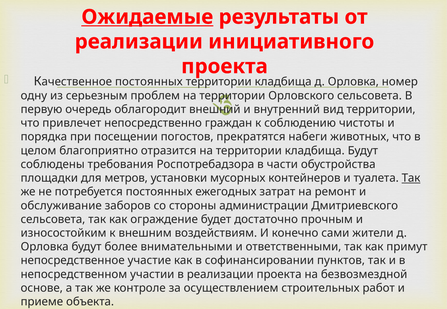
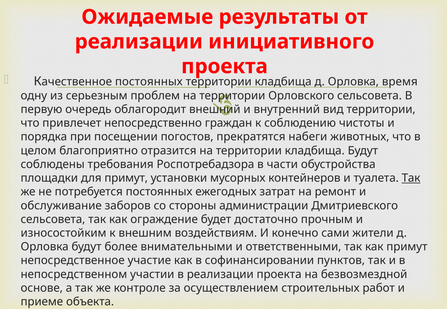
Ожидаемые underline: present -> none (147, 17)
номер: номер -> время (400, 82)
для метров: метров -> примут (126, 178)
